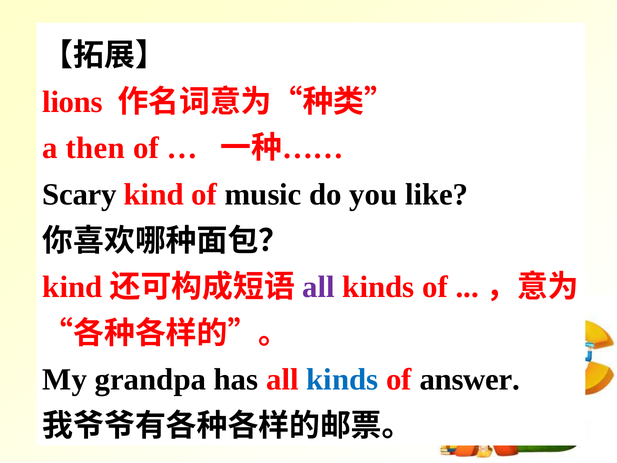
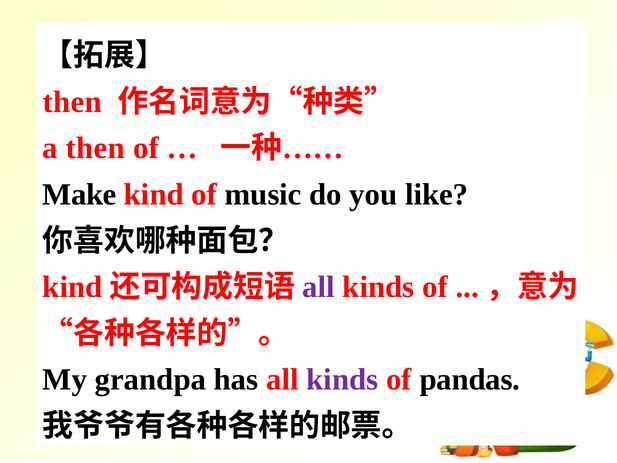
lions: lions -> then (72, 102)
Scary: Scary -> Make (79, 194)
kinds colour: blue -> purple (342, 380)
answer: answer -> pandas (470, 380)
